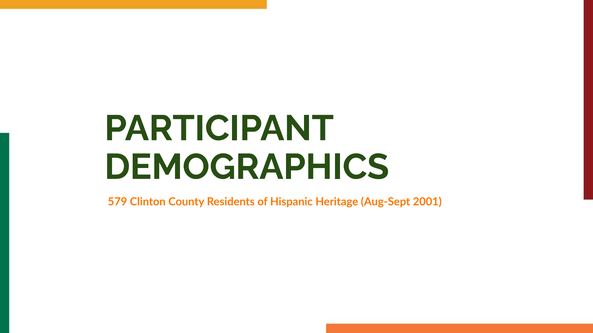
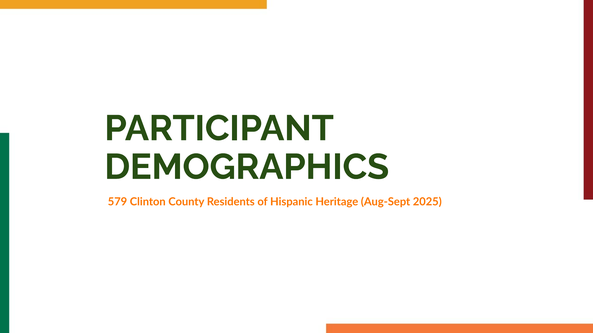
2001: 2001 -> 2025 (427, 202)
